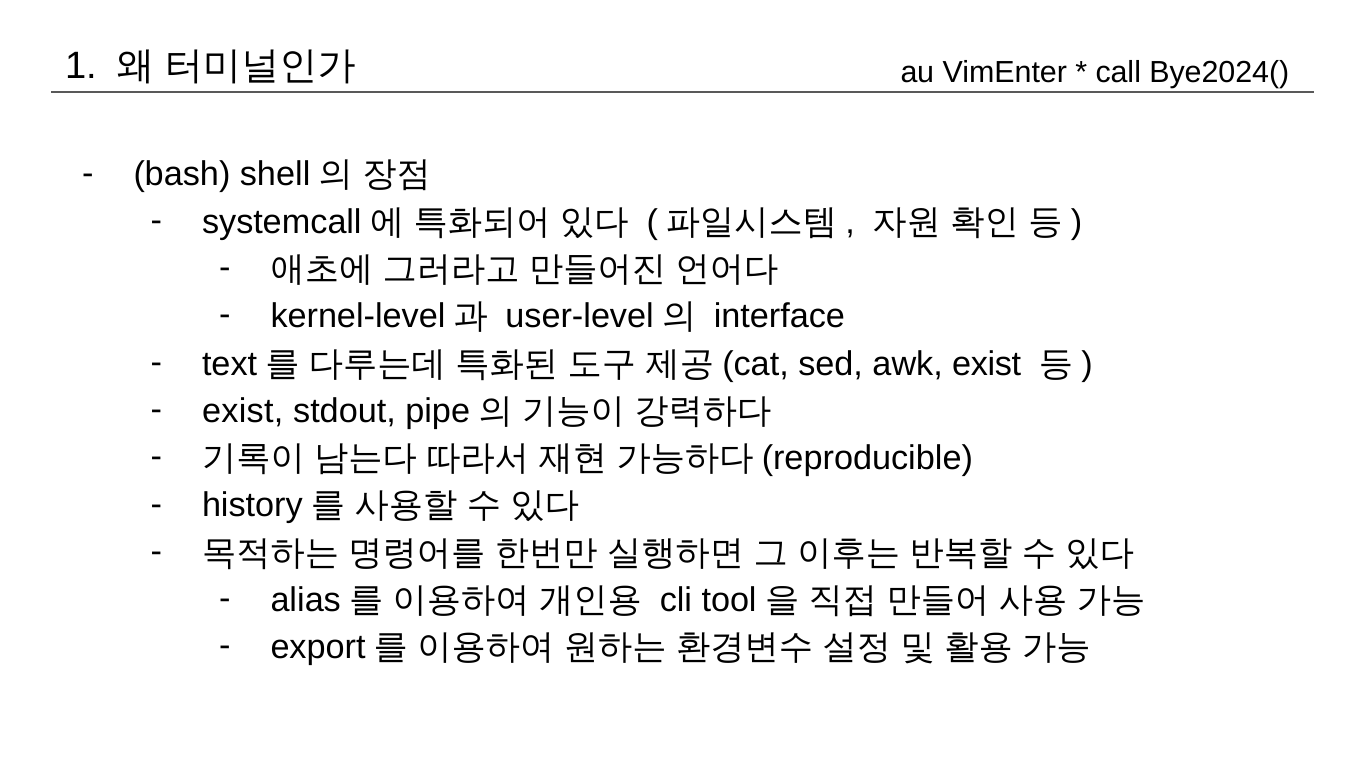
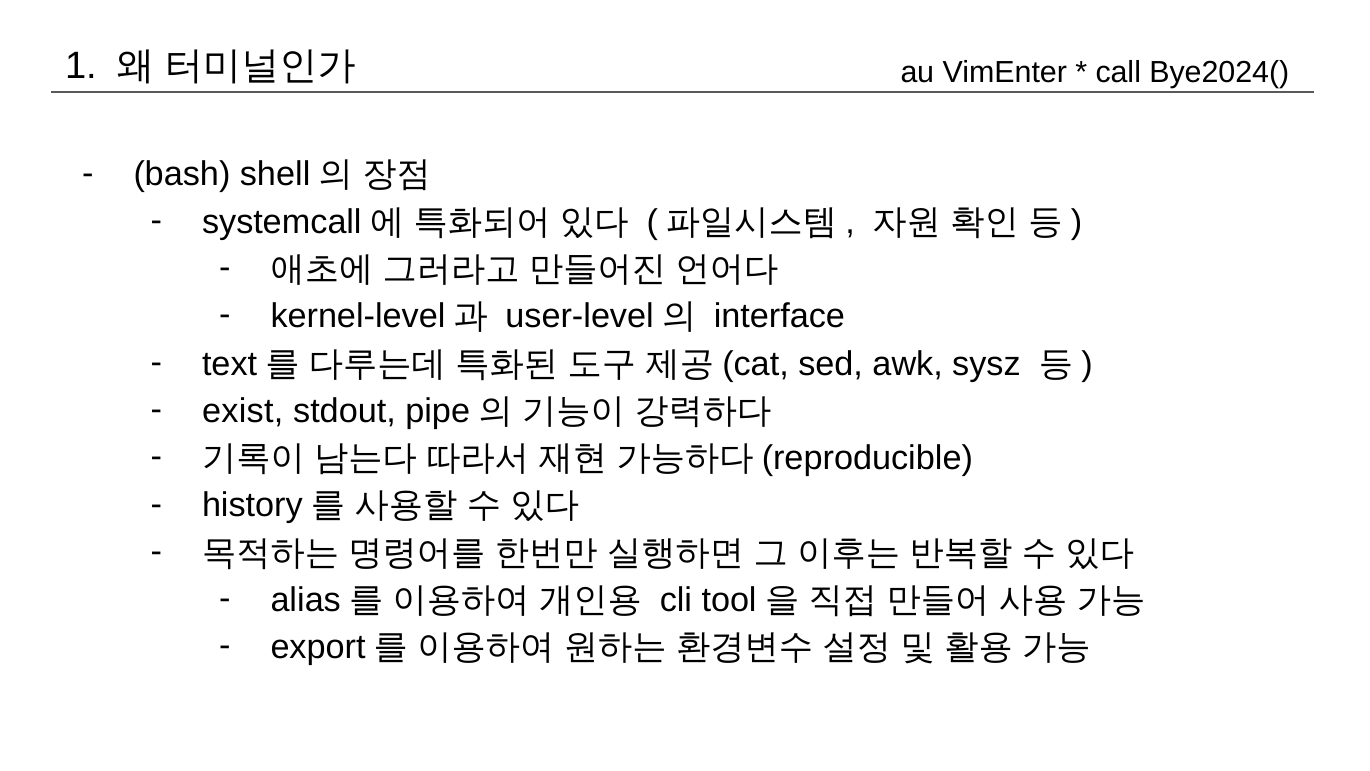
awk exist: exist -> sysz (986, 364)
